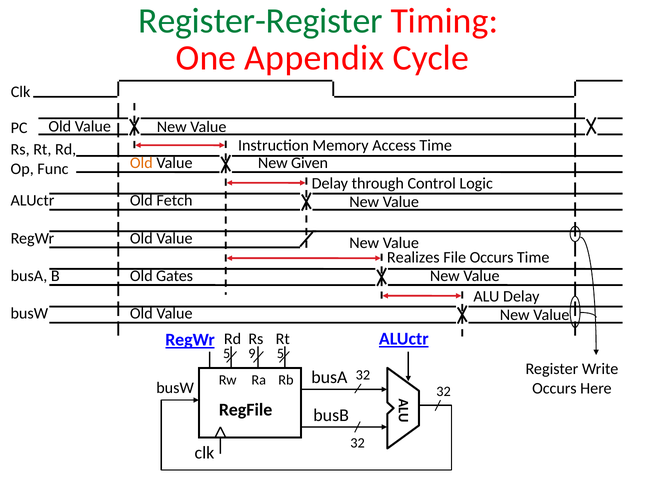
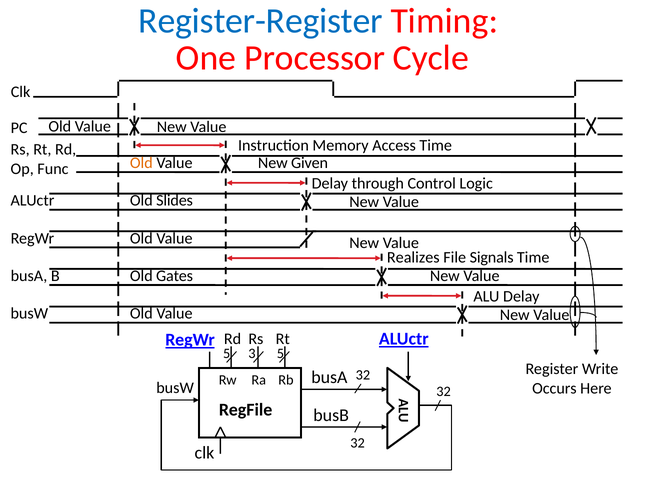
Register-Register colour: green -> blue (261, 21)
Appendix: Appendix -> Processor (315, 58)
Fetch: Fetch -> Slides (175, 201)
File Occurs: Occurs -> Signals (492, 257)
9: 9 -> 3 (252, 353)
